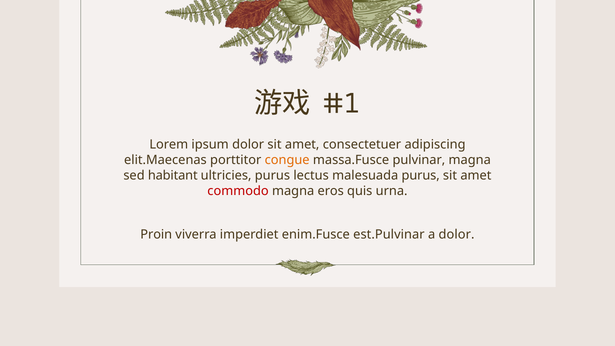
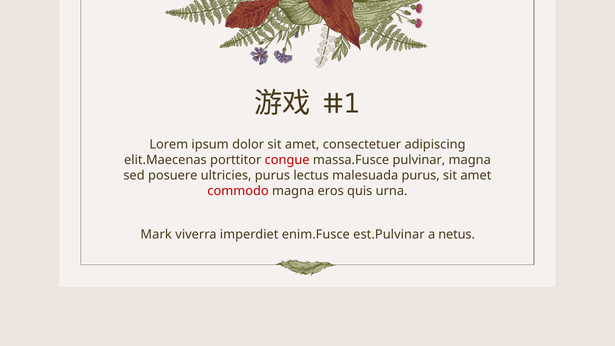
congue colour: orange -> red (287, 160)
habitant: habitant -> posuere (173, 175)
Proin: Proin -> Mark (156, 234)
a dolor: dolor -> netus (457, 234)
